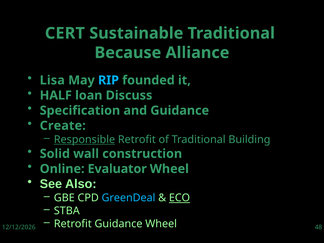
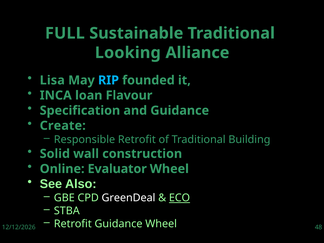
CERT: CERT -> FULL (65, 33)
Because: Because -> Looking (128, 53)
HALF: HALF -> INCA (56, 95)
Discuss: Discuss -> Flavour (129, 95)
Responsible underline: present -> none (84, 140)
GreenDeal colour: light blue -> white (129, 198)
